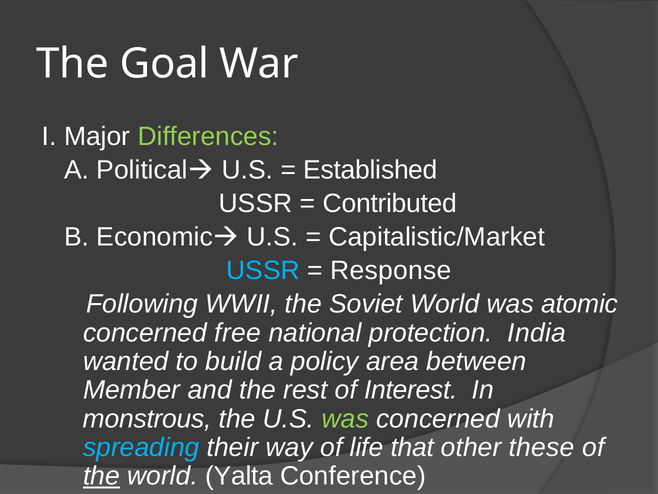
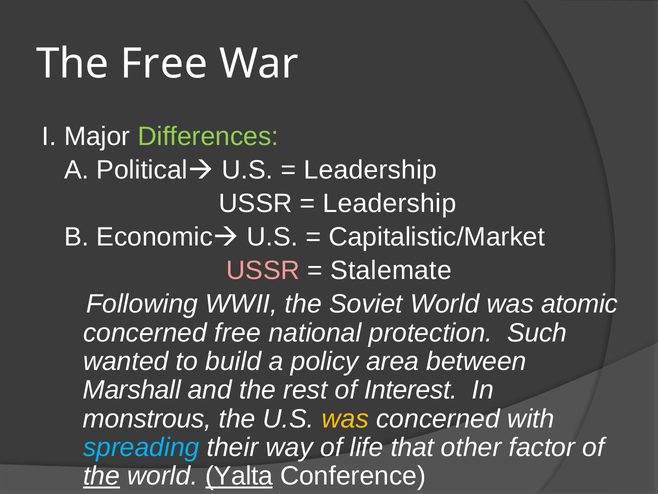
The Goal: Goal -> Free (164, 64)
Established: Established -> Leadership (370, 170)
Contributed: Contributed -> Leadership (390, 203)
USSR colour: light blue -> pink (263, 270)
Response: Response -> Stalemate (391, 270)
India: India -> Such (537, 333)
Member: Member -> Marshall (132, 390)
was colour: light green -> yellow (345, 418)
these: these -> factor (542, 447)
Yalta underline: none -> present (239, 476)
